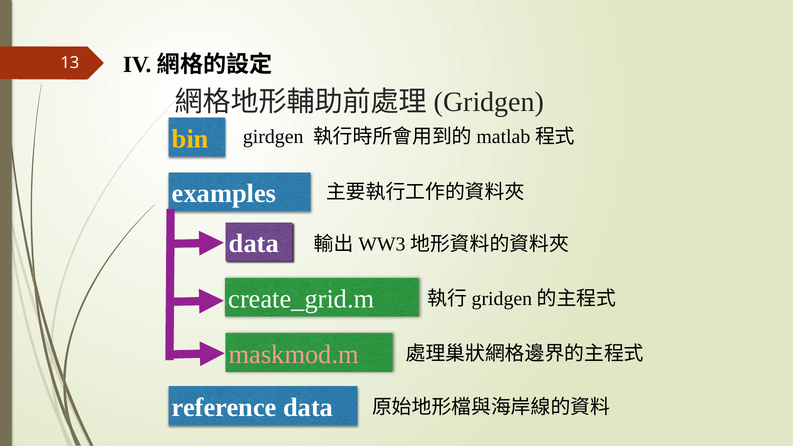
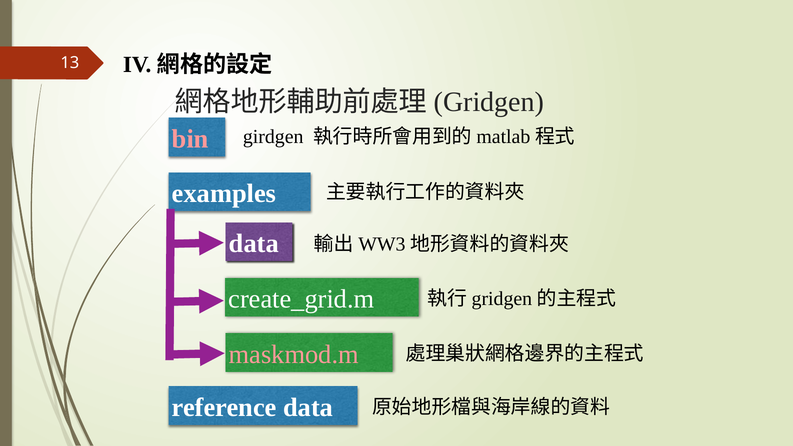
bin colour: yellow -> pink (190, 139)
